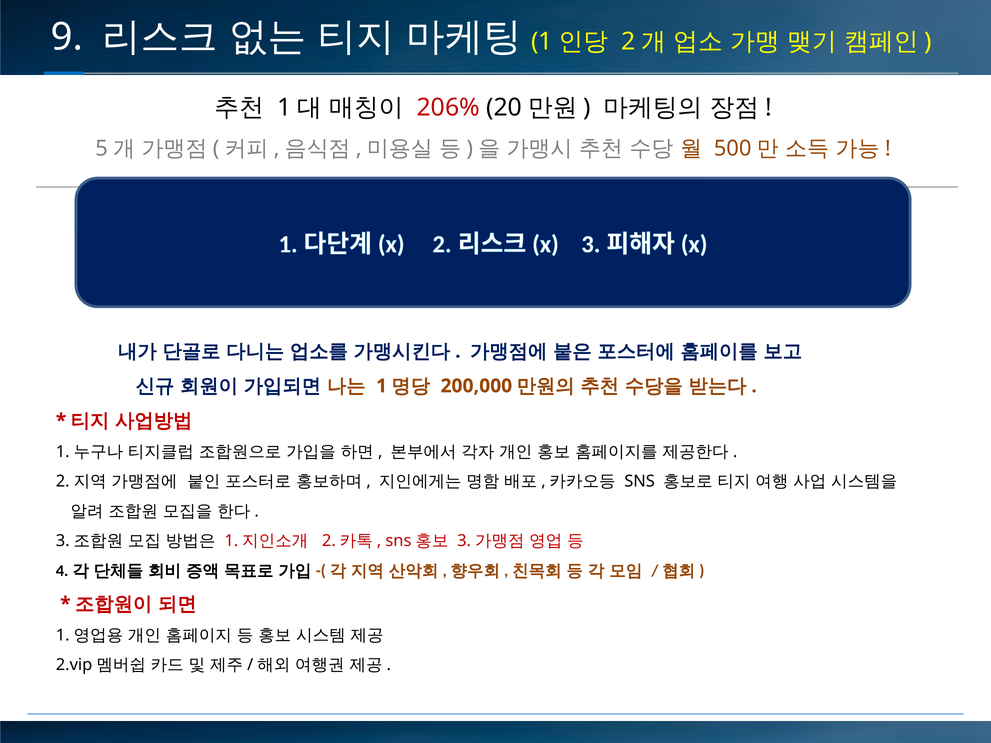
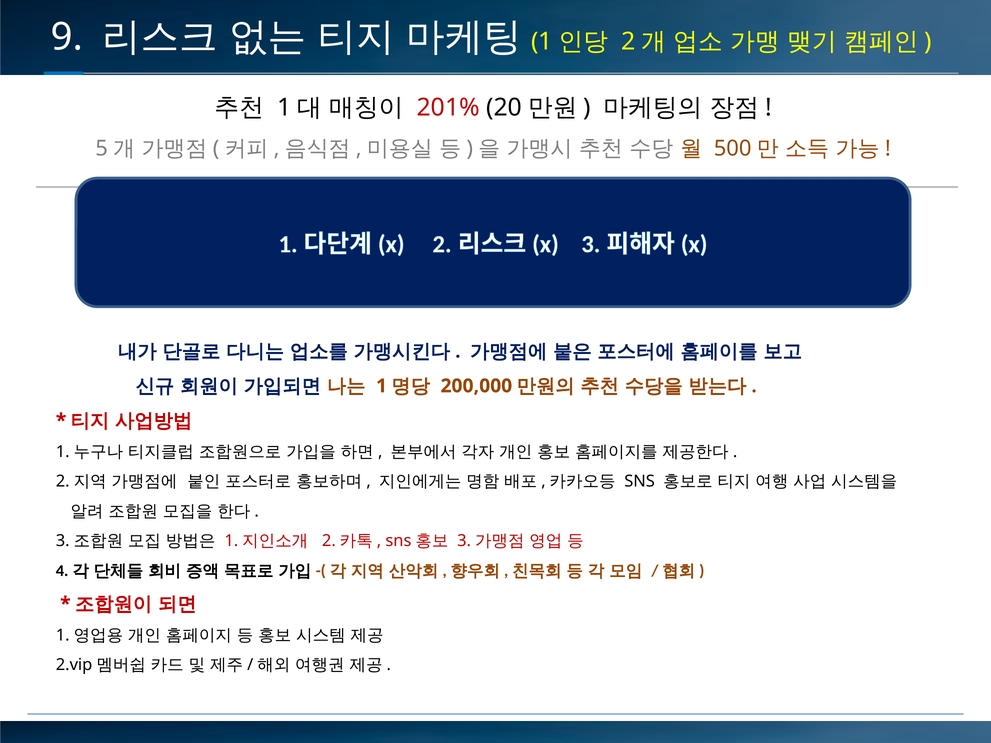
206%: 206% -> 201% (448, 107)
